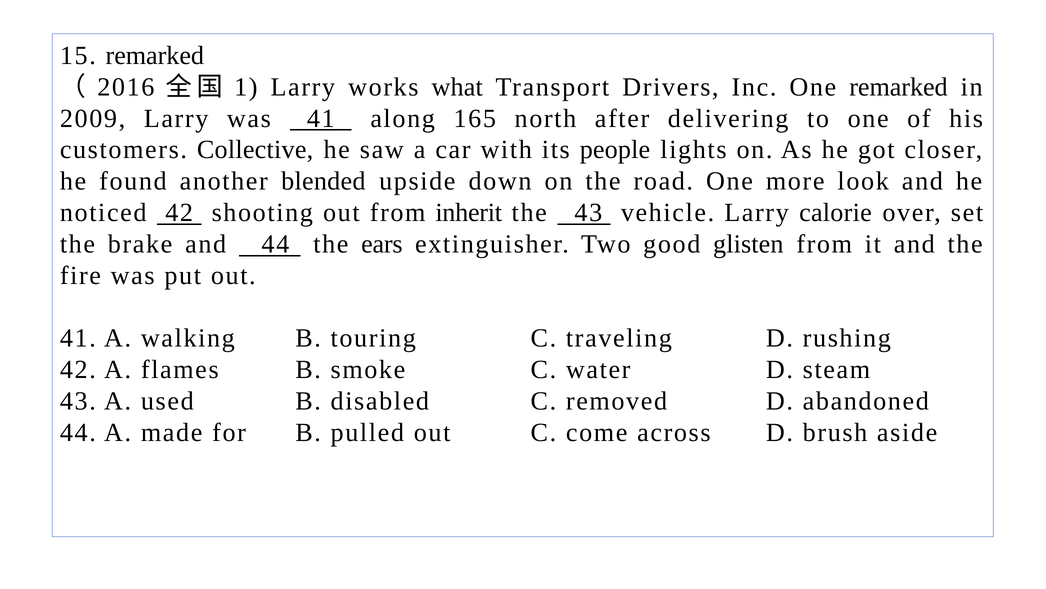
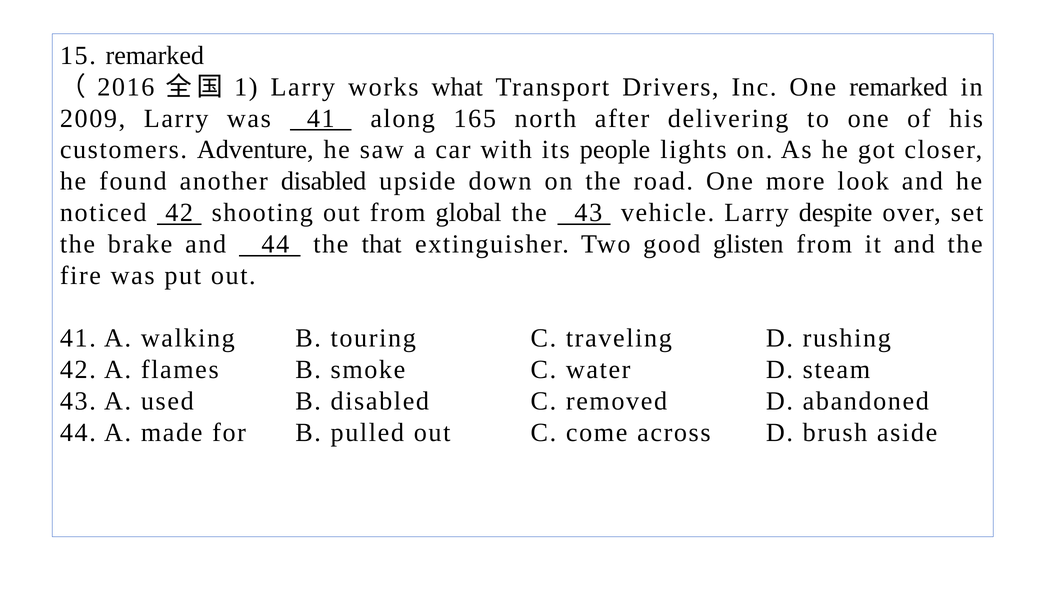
Collective: Collective -> Adventure (255, 150)
another blended: blended -> disabled (324, 181)
inherit: inherit -> global (469, 212)
calorie: calorie -> despite (836, 212)
ears: ears -> that (382, 244)
